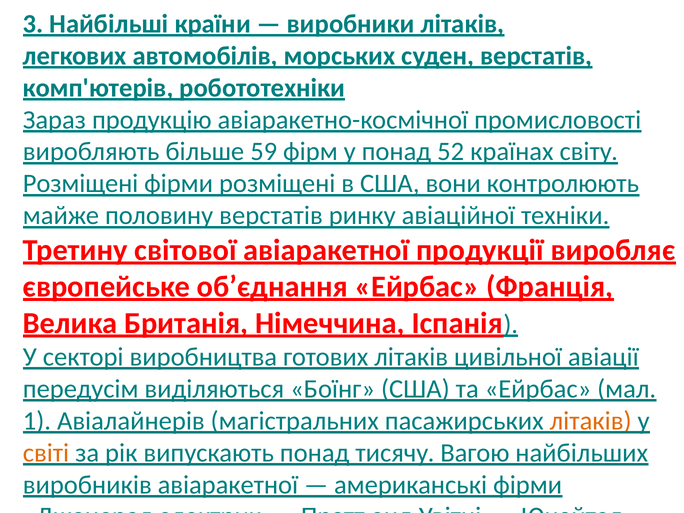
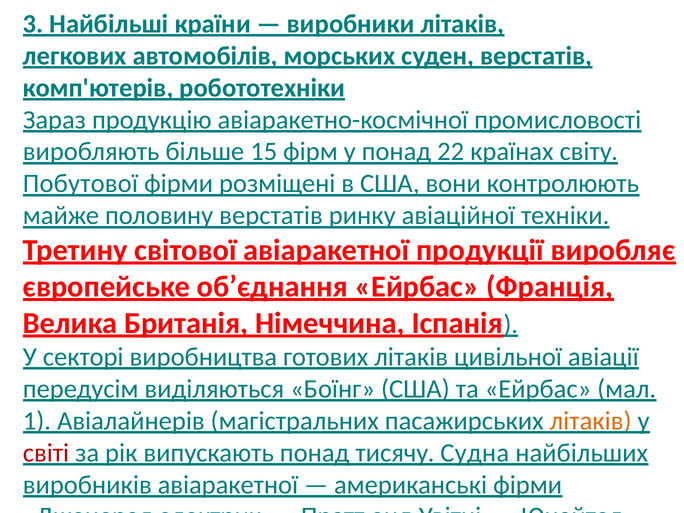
59: 59 -> 15 (264, 152)
52: 52 -> 22 (451, 152)
Розміщені: Розміщені -> Побутової (80, 184)
світі colour: orange -> red (46, 453)
Вагою: Вагою -> Судна (475, 453)
